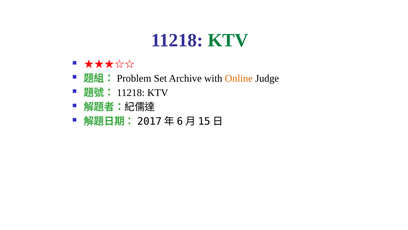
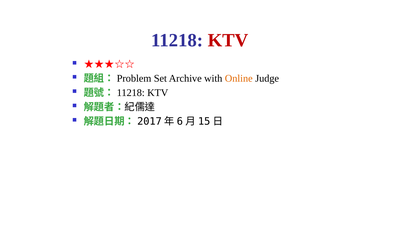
KTV colour: green -> red (228, 40)
